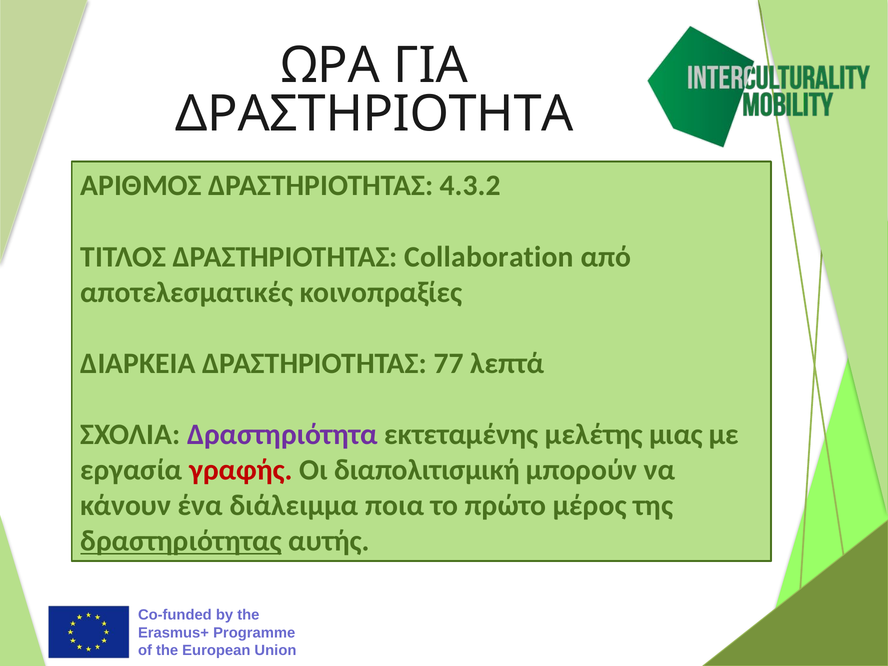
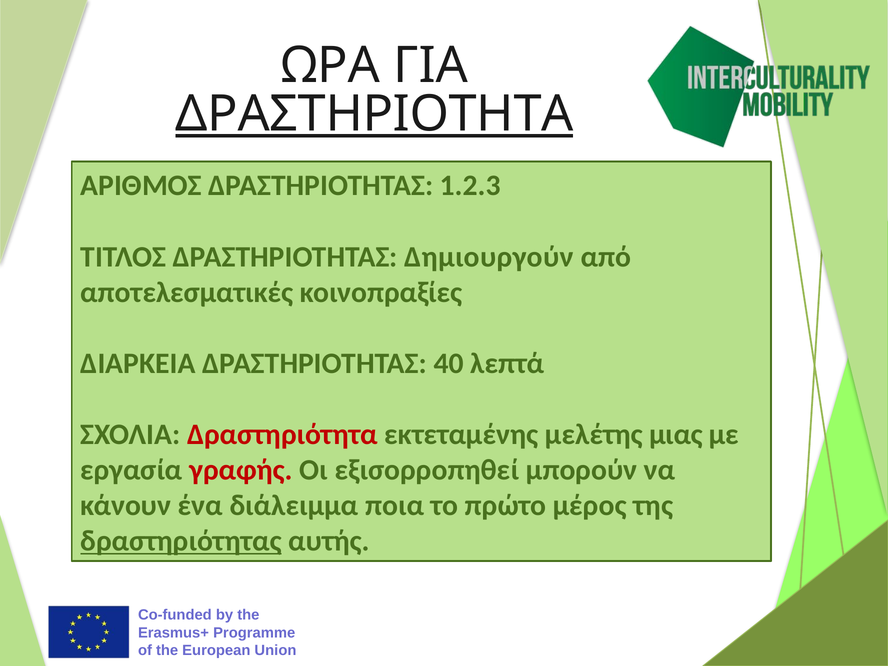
ΔΡΑΣΤΗΡΙΟΤΗΤΑ underline: none -> present (375, 114)
4.3.2: 4.3.2 -> 1.2.3 (470, 186)
Collaboration: Collaboration -> Δημιουργούν (489, 257)
77: 77 -> 40 (449, 363)
Δραστηριότητα colour: purple -> red (282, 434)
διαπολιτισμική: διαπολιτισμική -> εξισορροπηθεί (427, 470)
